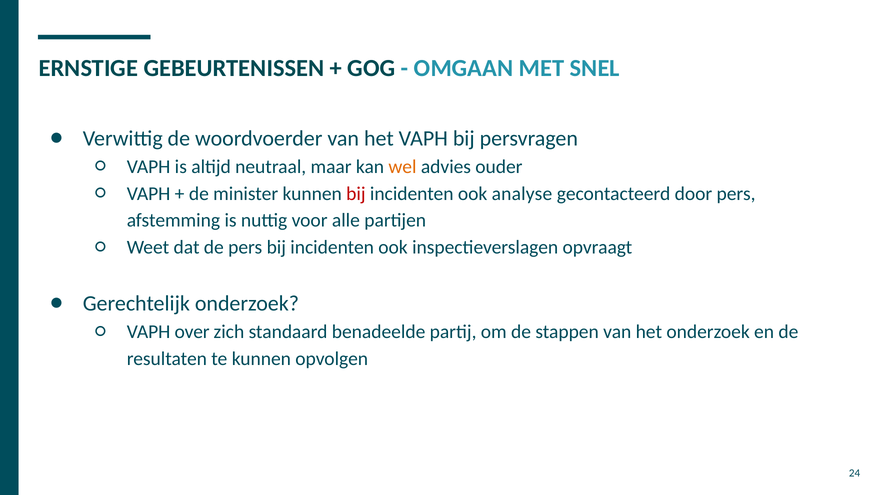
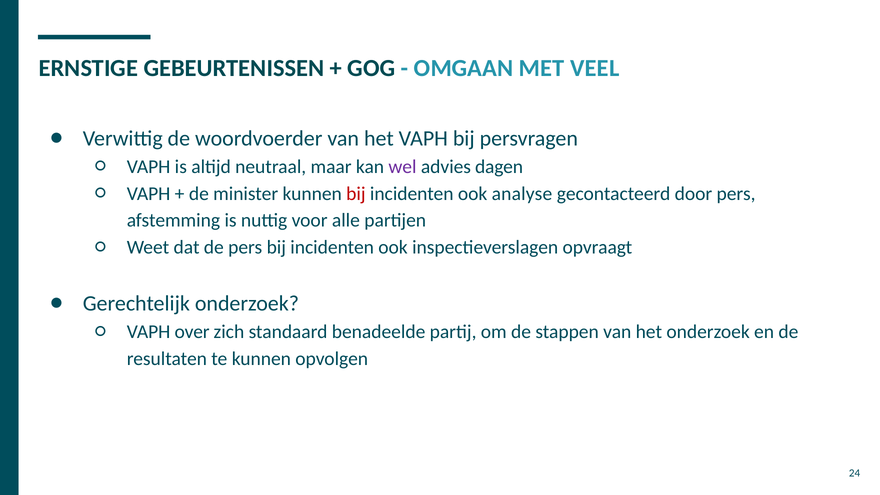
SNEL: SNEL -> VEEL (595, 68)
wel colour: orange -> purple (402, 167)
ouder: ouder -> dagen (499, 167)
